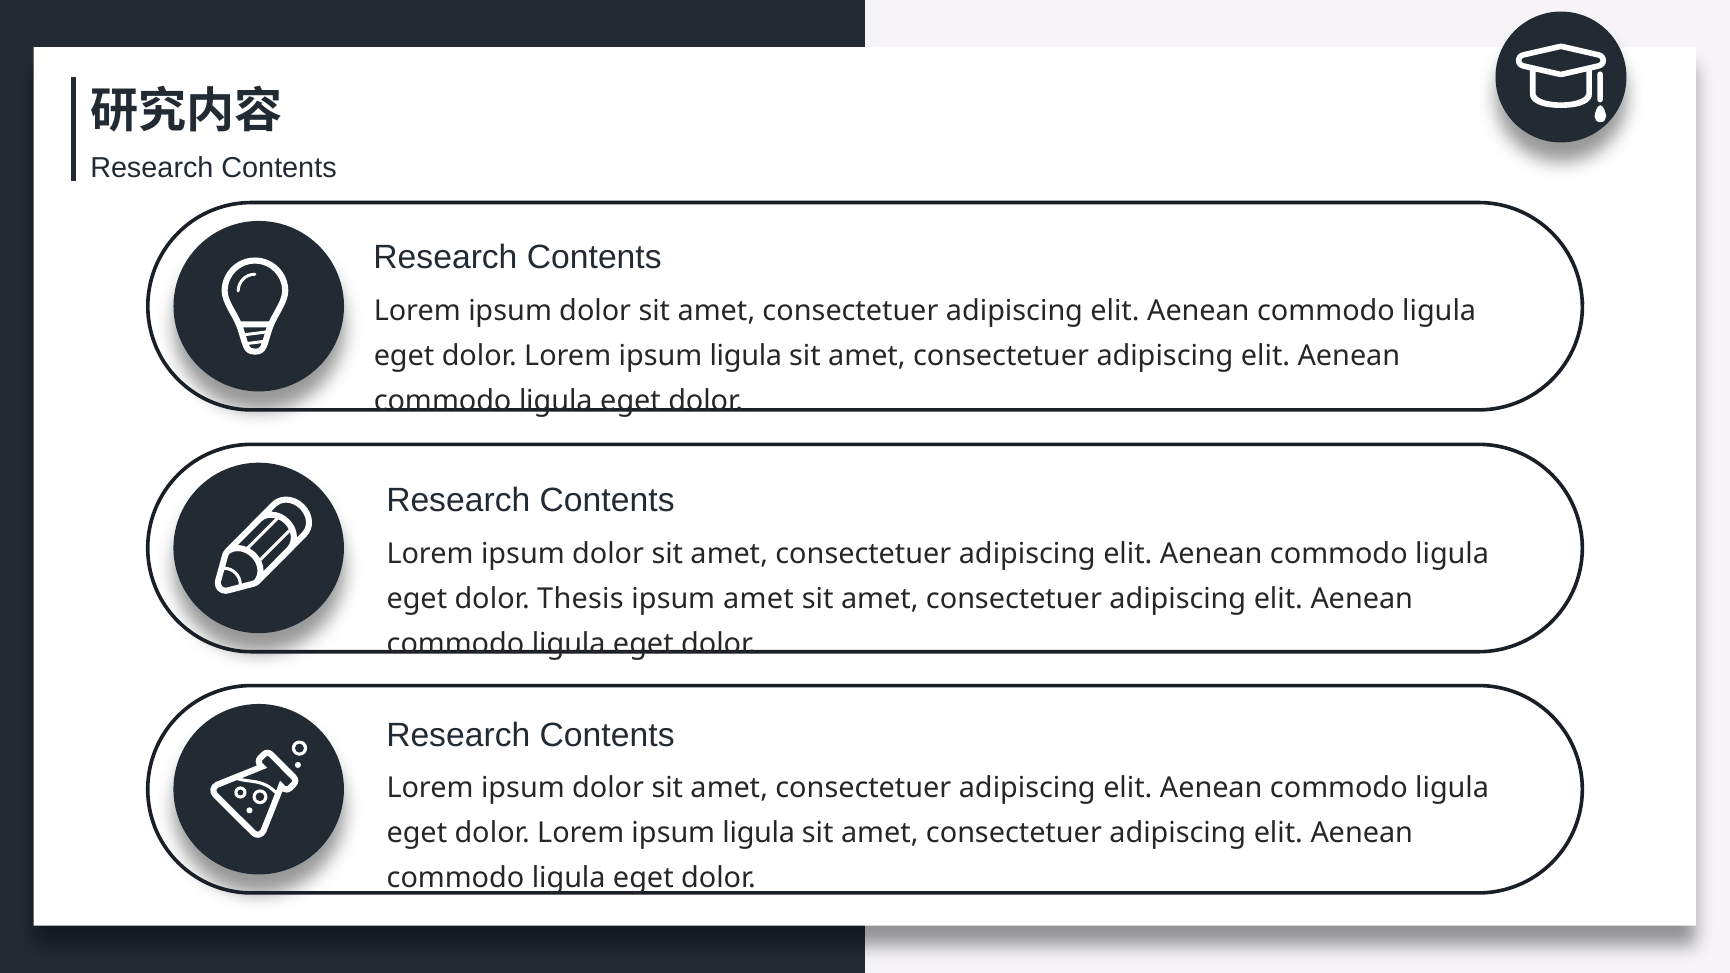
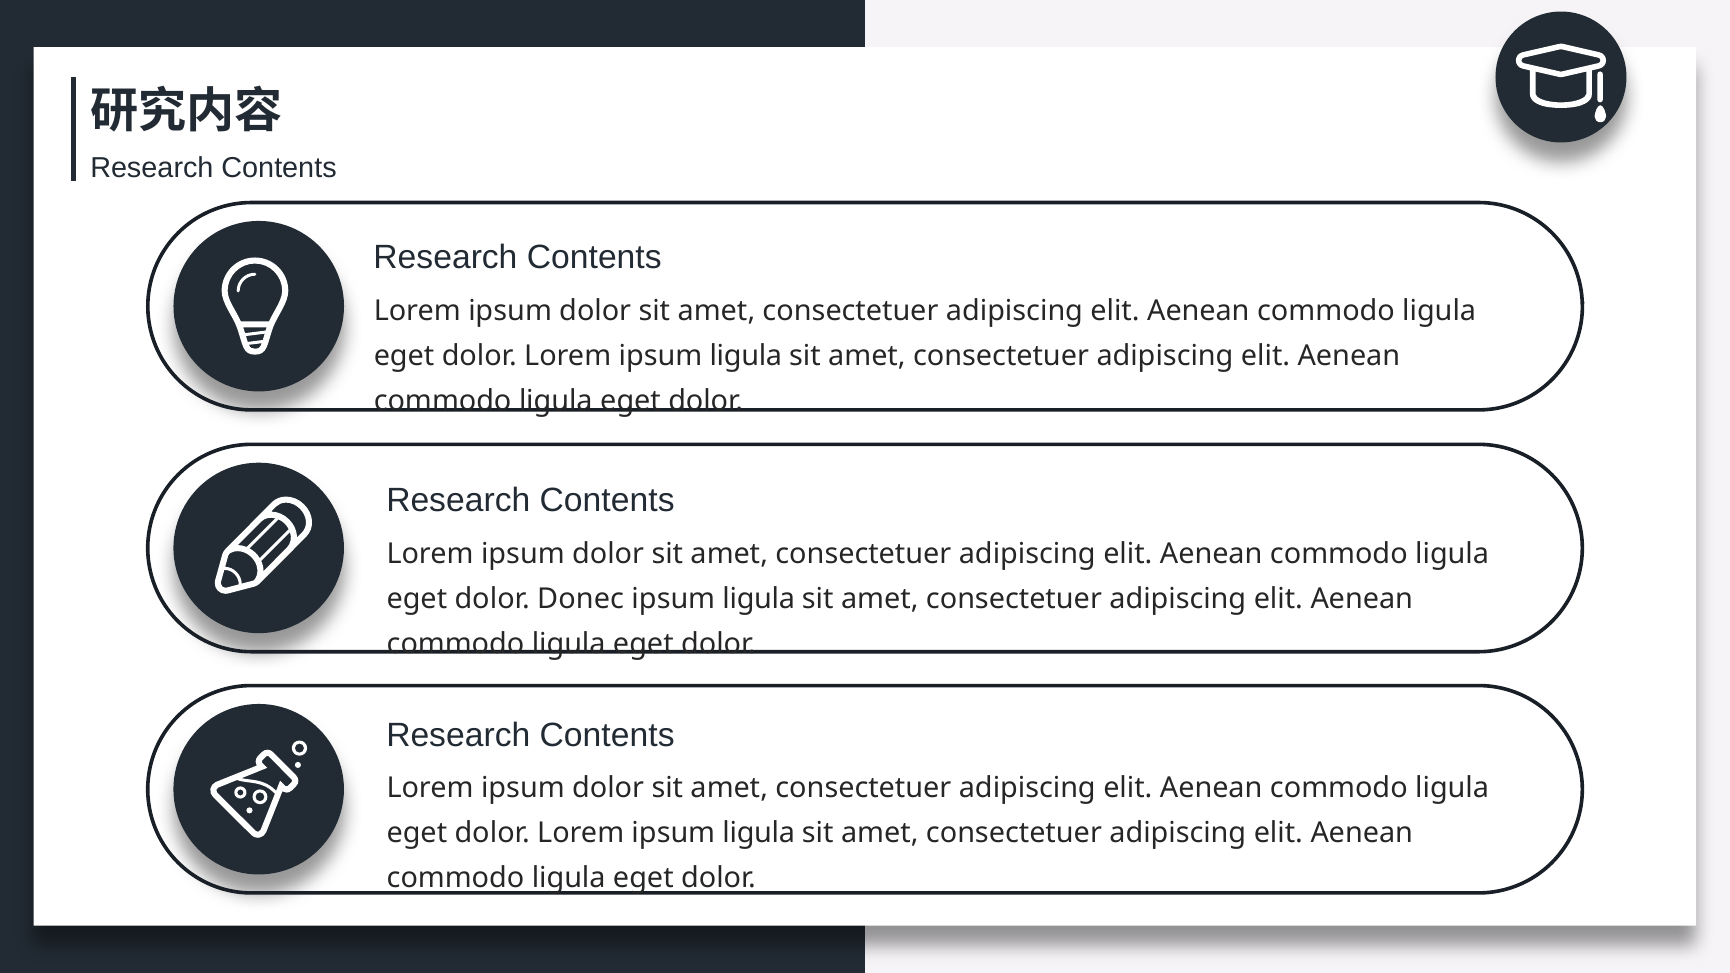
Thesis: Thesis -> Donec (581, 599)
amet: amet -> ligula (759, 599)
